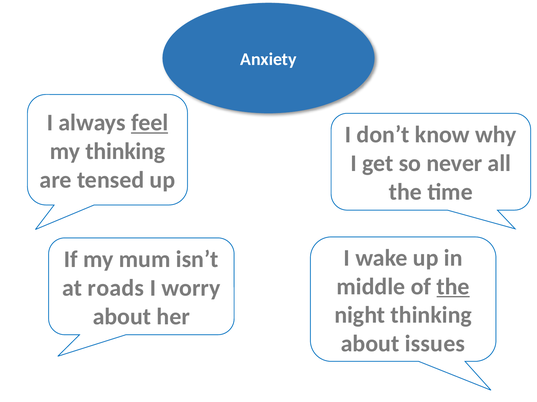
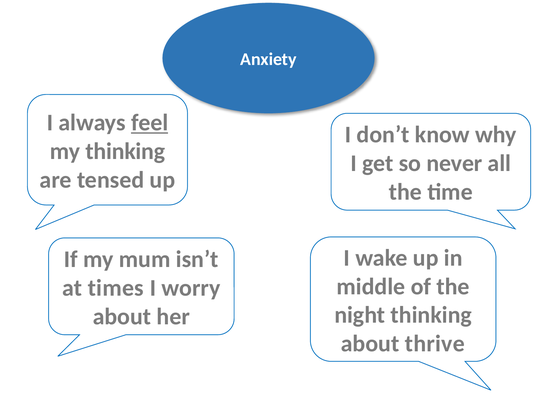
the underline: present -> none (453, 287)
roads: roads -> times (116, 289)
issues: issues -> thrive (435, 344)
